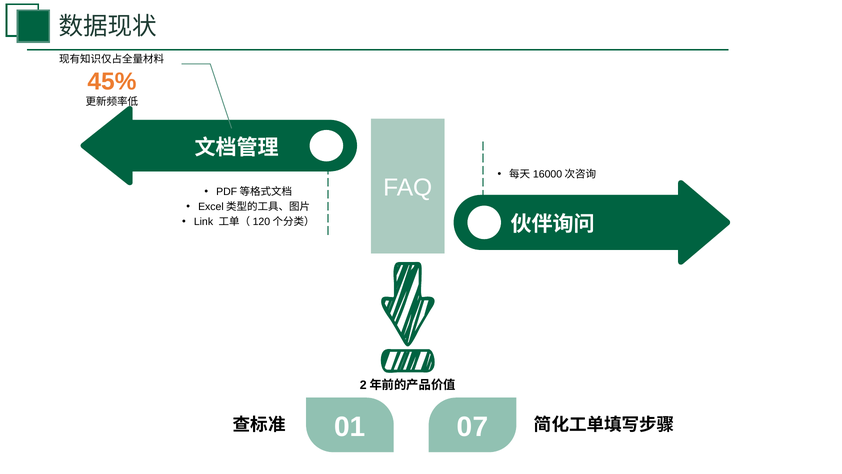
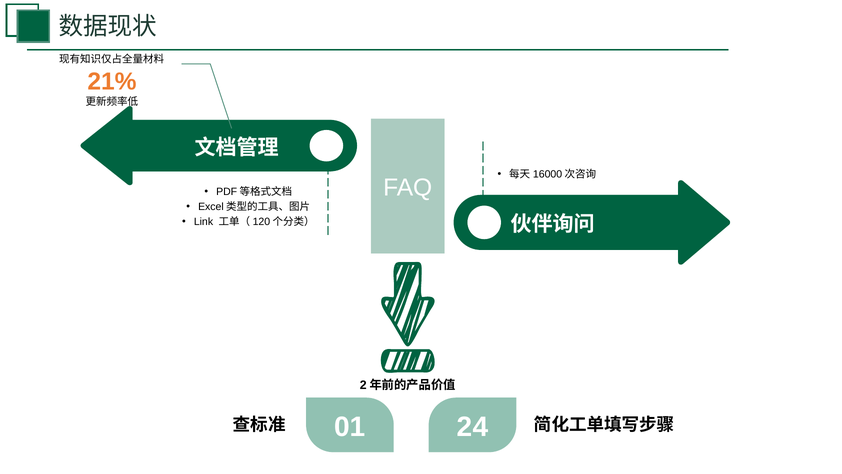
45%: 45% -> 21% (112, 81)
07: 07 -> 24 (473, 427)
